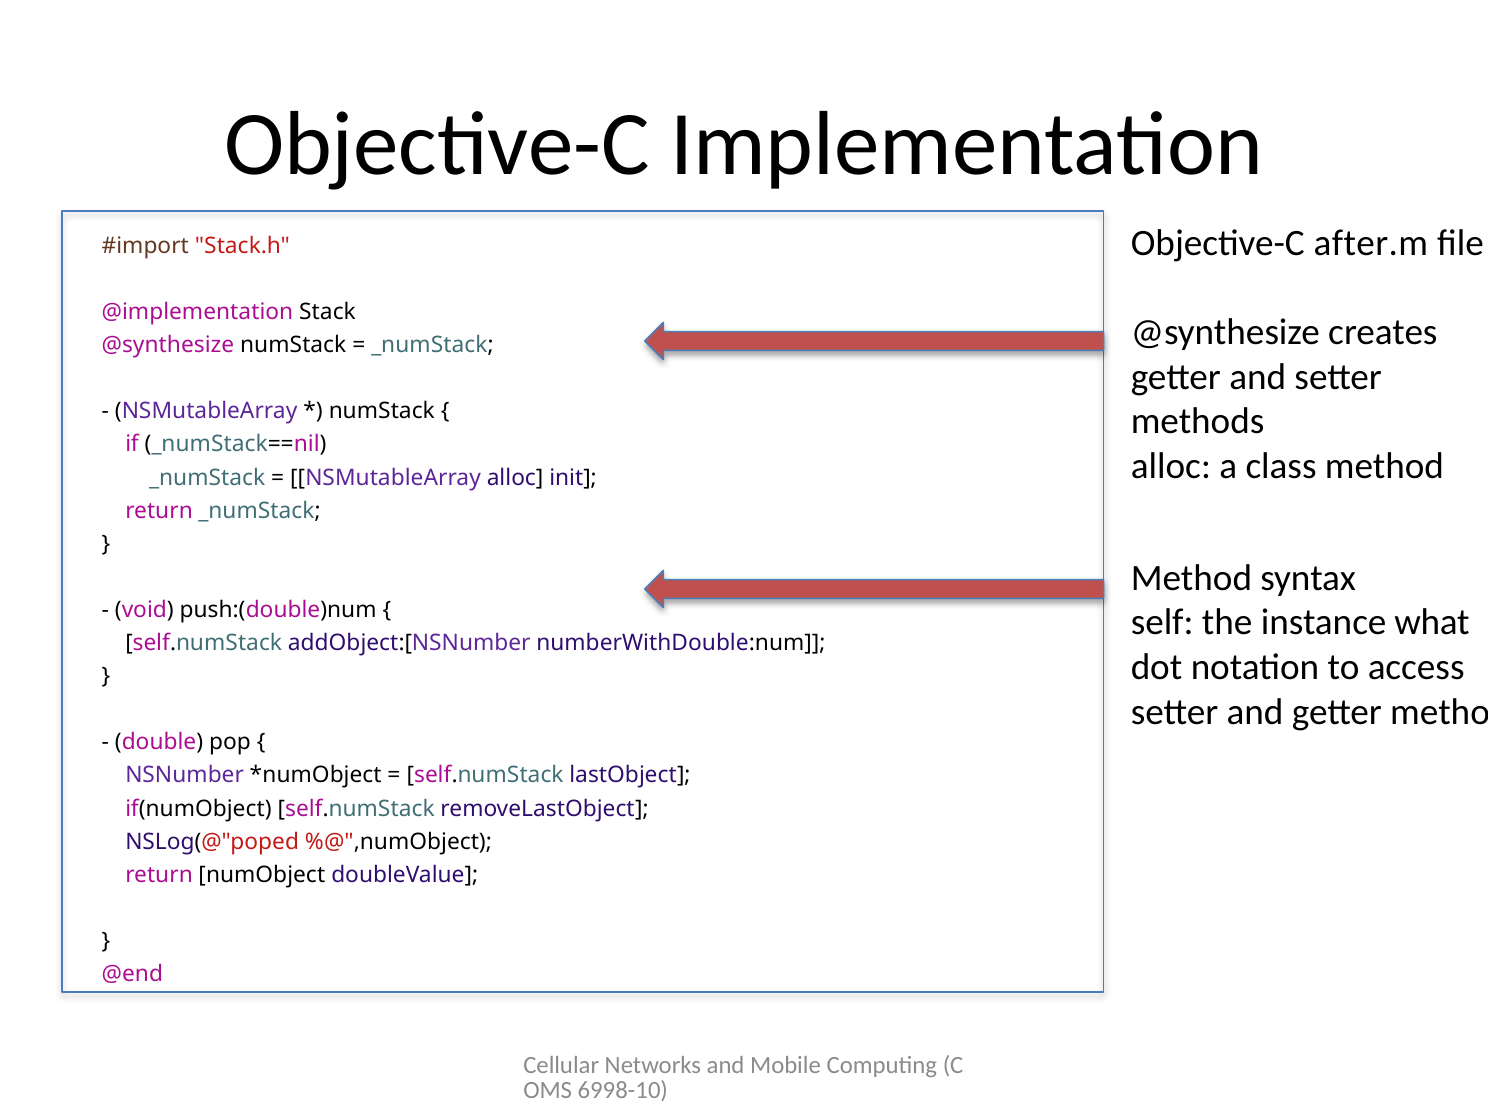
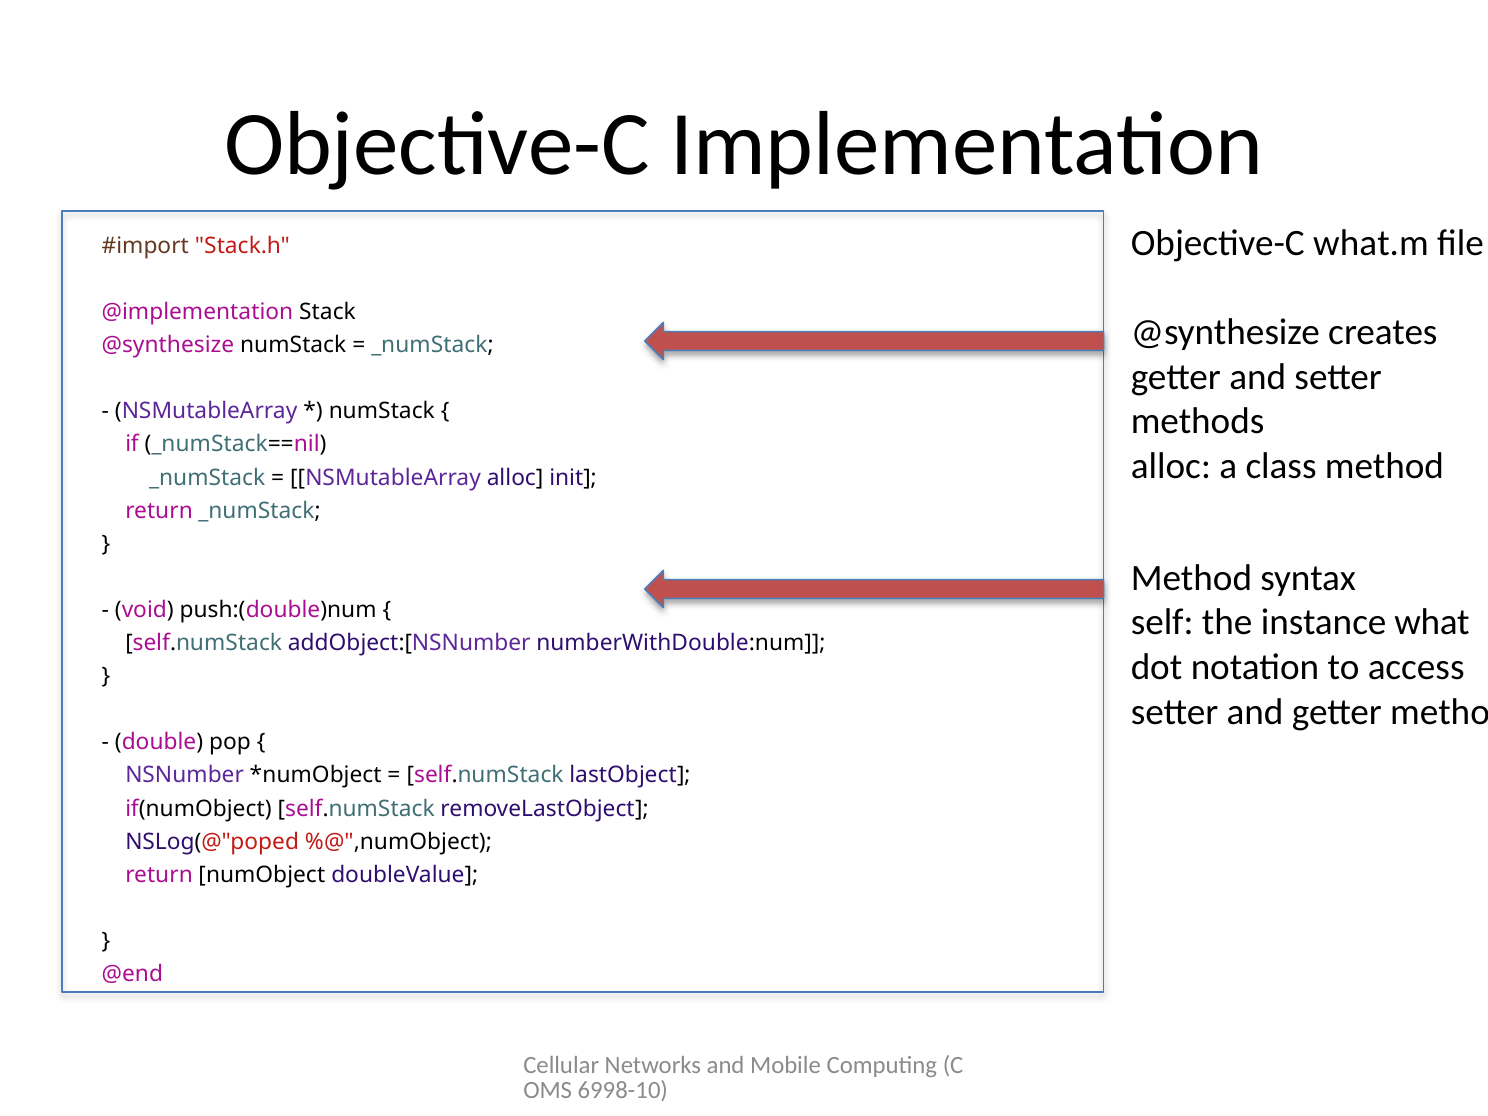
after.m: after.m -> what.m (1371, 243)
